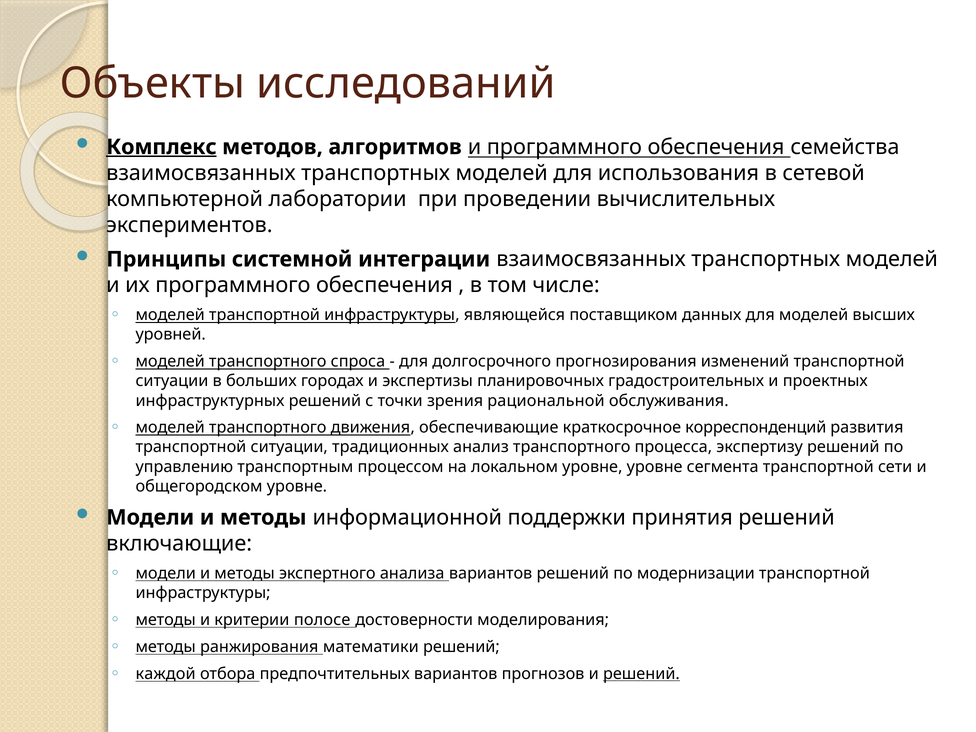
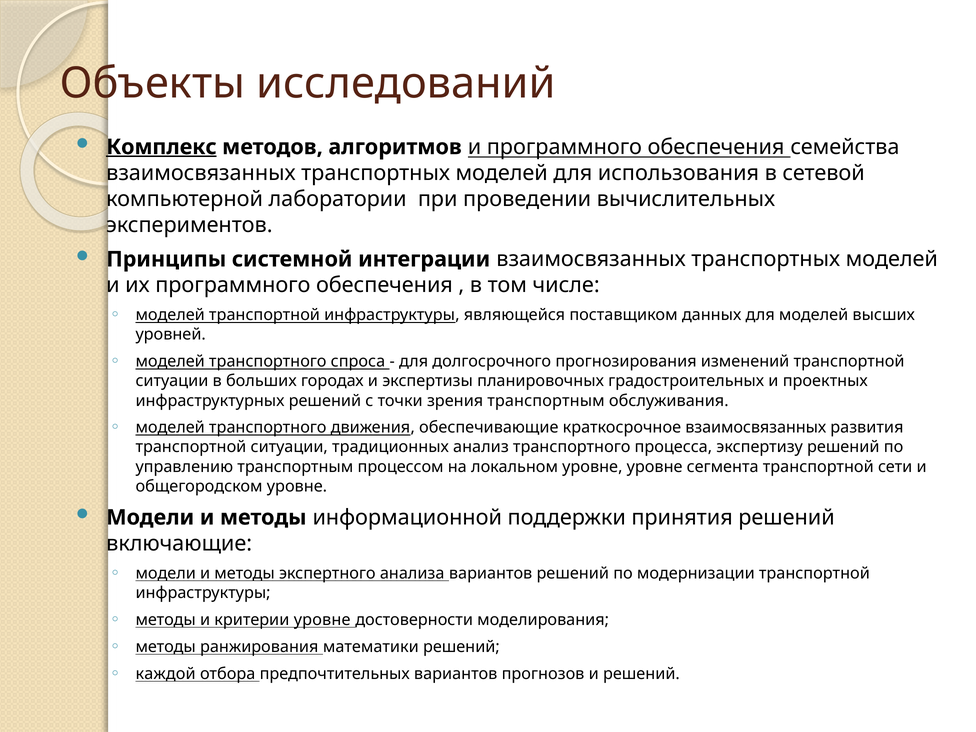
зрения рациональной: рациональной -> транспортным (546, 401)
краткосрочное корреспонденций: корреспонденций -> взаимосвязанных (756, 428)
критерии полосе: полосе -> уровне (322, 620)
решений underline: present -> none (641, 674)
